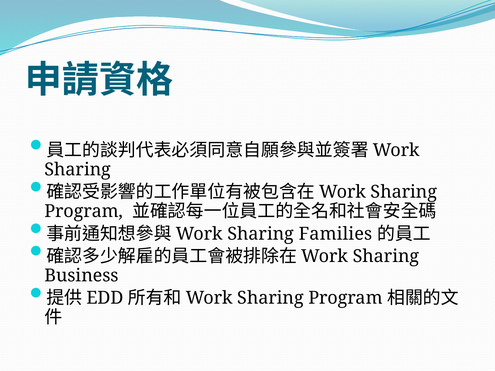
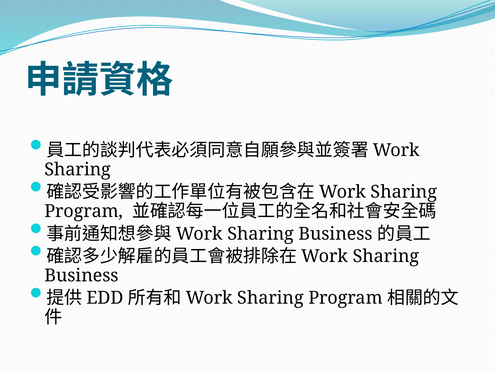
Families: Families -> Business (336, 234)
